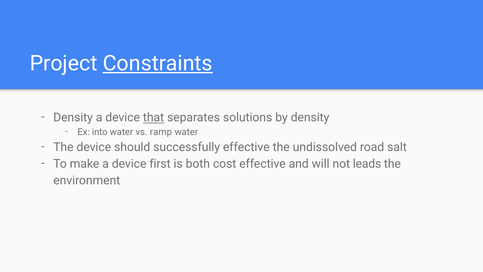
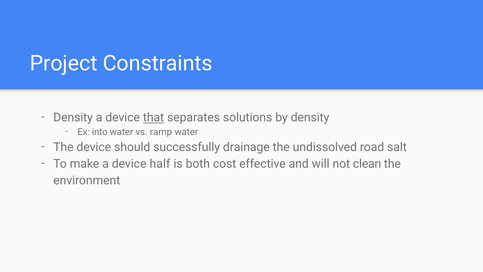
Constraints underline: present -> none (158, 63)
successfully effective: effective -> drainage (246, 147)
first: first -> half (160, 164)
leads: leads -> clean (367, 164)
